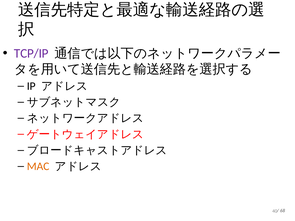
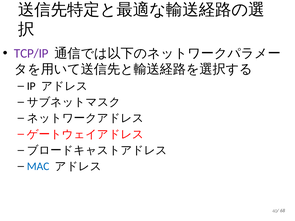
MAC colour: orange -> blue (38, 167)
